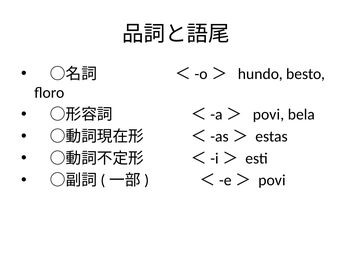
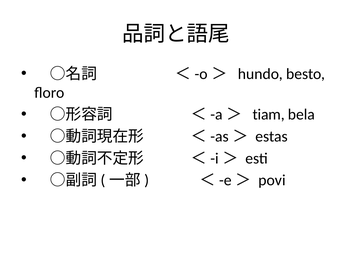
＜-a＞ povi: povi -> tiam (269, 115)
